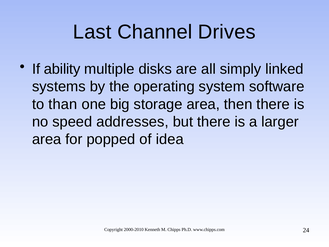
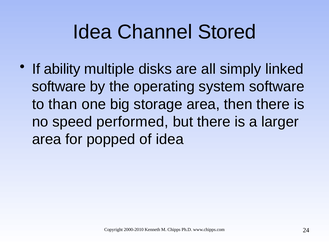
Last: Last -> Idea (92, 32)
Drives: Drives -> Stored (227, 32)
systems: systems -> software (59, 87)
addresses: addresses -> performed (132, 122)
